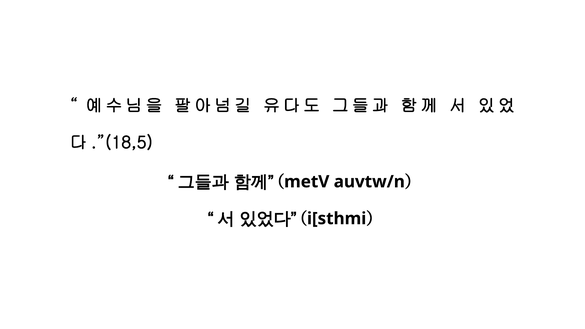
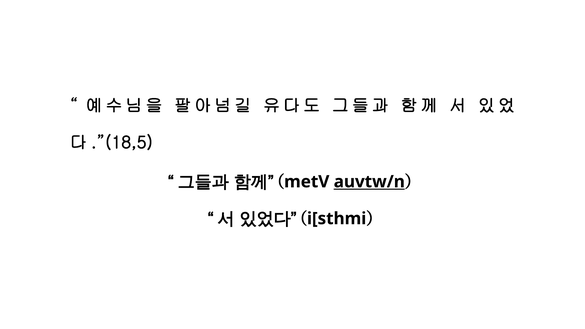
auvtw/n underline: none -> present (369, 182)
